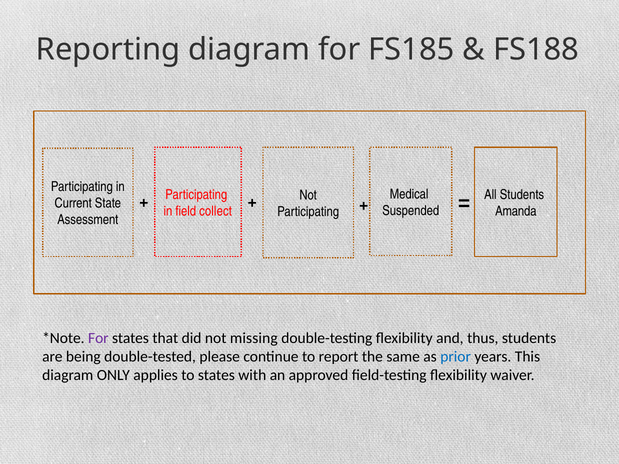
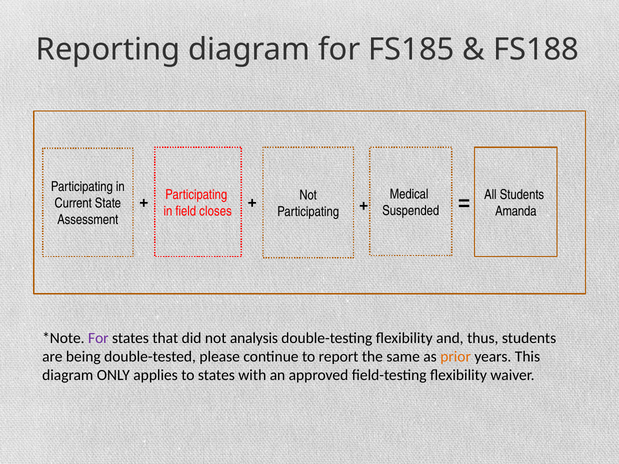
collect: collect -> closes (216, 211)
missing: missing -> analysis (254, 338)
prior colour: blue -> orange (456, 357)
